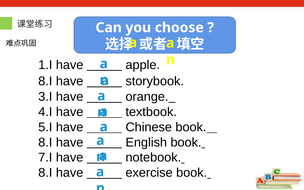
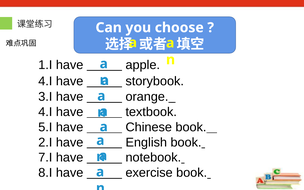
8.I: 8.I -> 4.I (45, 81)
8.I: 8.I -> 2.I (45, 142)
